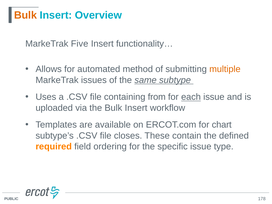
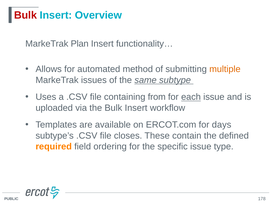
Bulk colour: orange -> red (25, 15)
Five: Five -> Plan (80, 44)
chart: chart -> days (222, 125)
